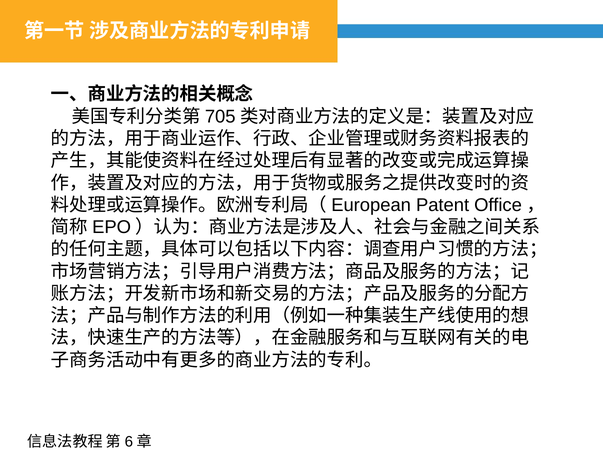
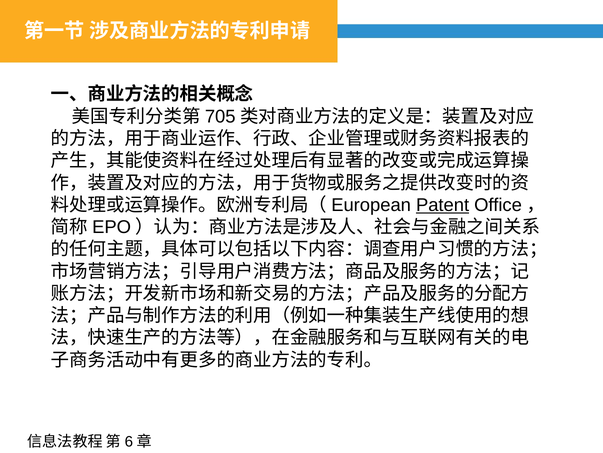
Patent underline: none -> present (443, 205)
